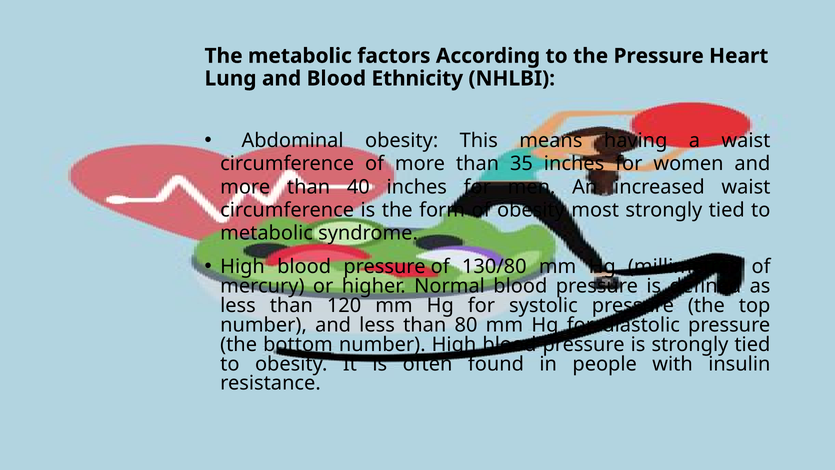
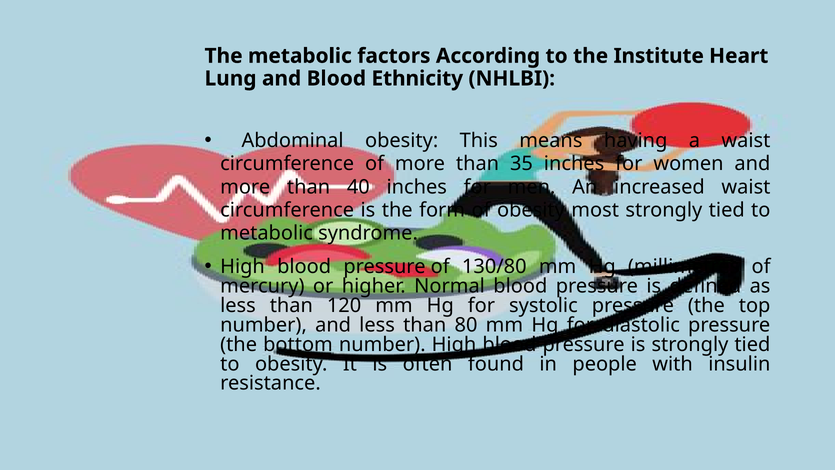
the Pressure: Pressure -> Institute (659, 56)
